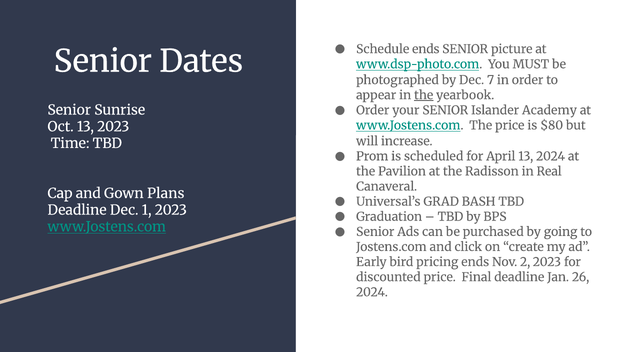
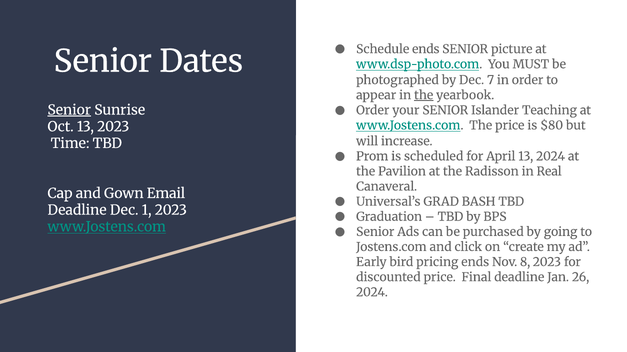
Academy: Academy -> Teaching (550, 111)
Senior underline: none -> present (69, 110)
Plans: Plans -> Email (166, 194)
2: 2 -> 8 (525, 263)
